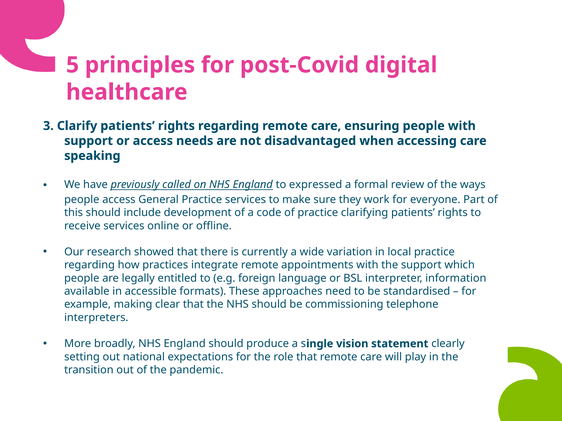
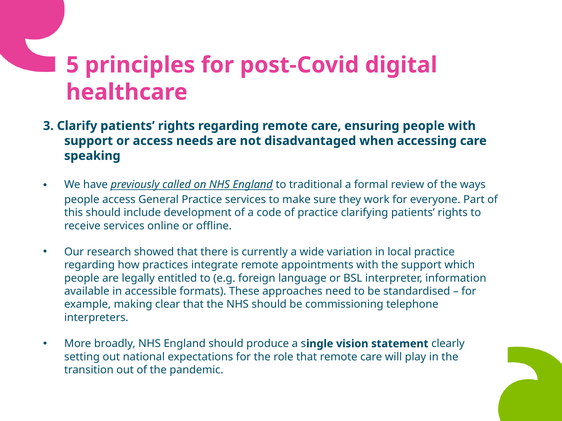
expressed: expressed -> traditional (316, 185)
